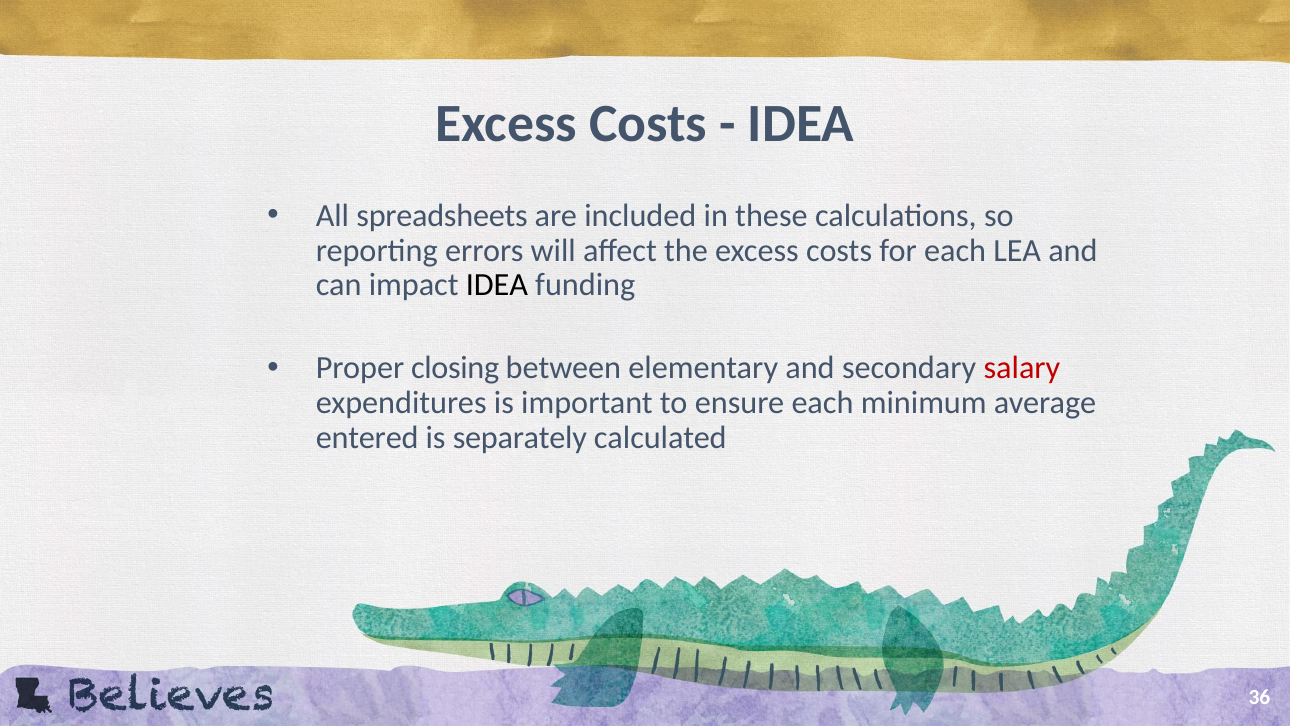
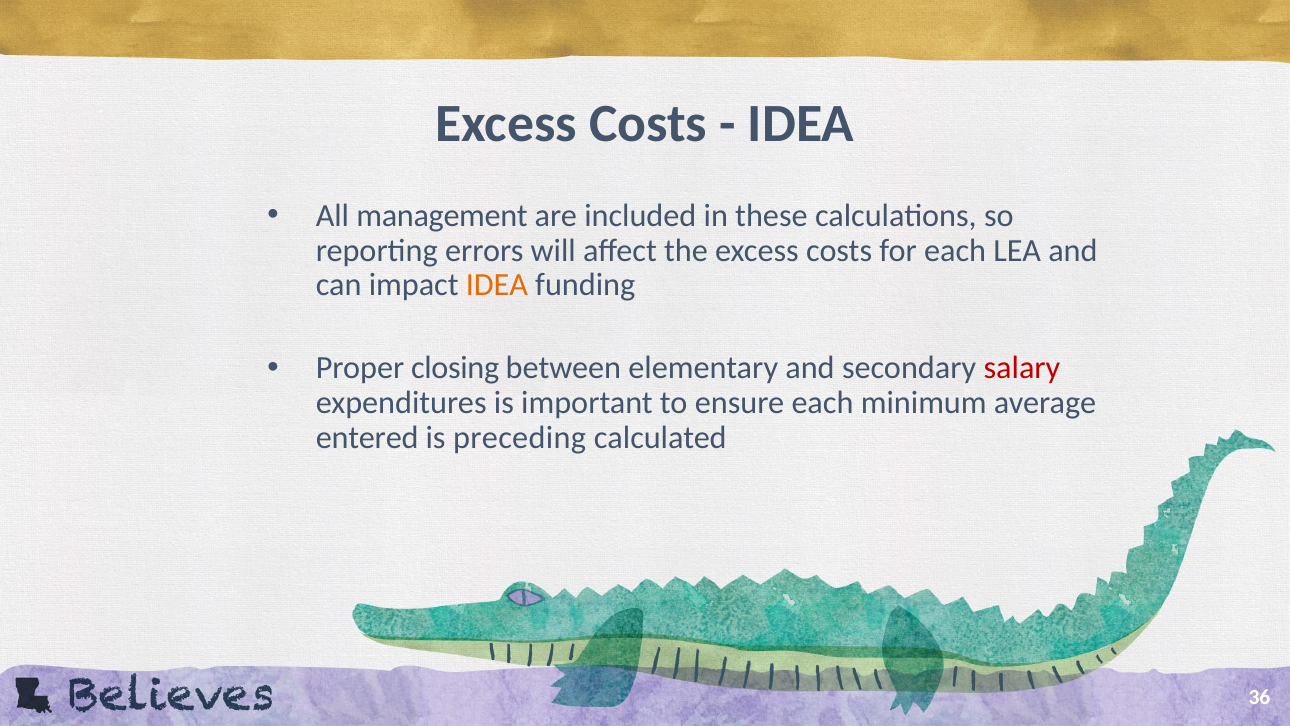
spreadsheets: spreadsheets -> management (442, 215)
IDEA colour: black -> orange (497, 285)
separately: separately -> preceding (520, 438)
